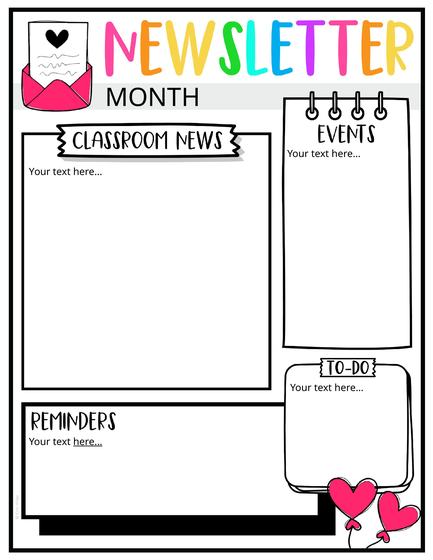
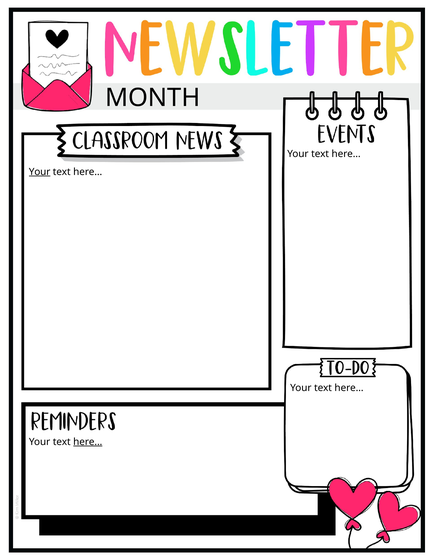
Your underline: none -> present (40, 172)
